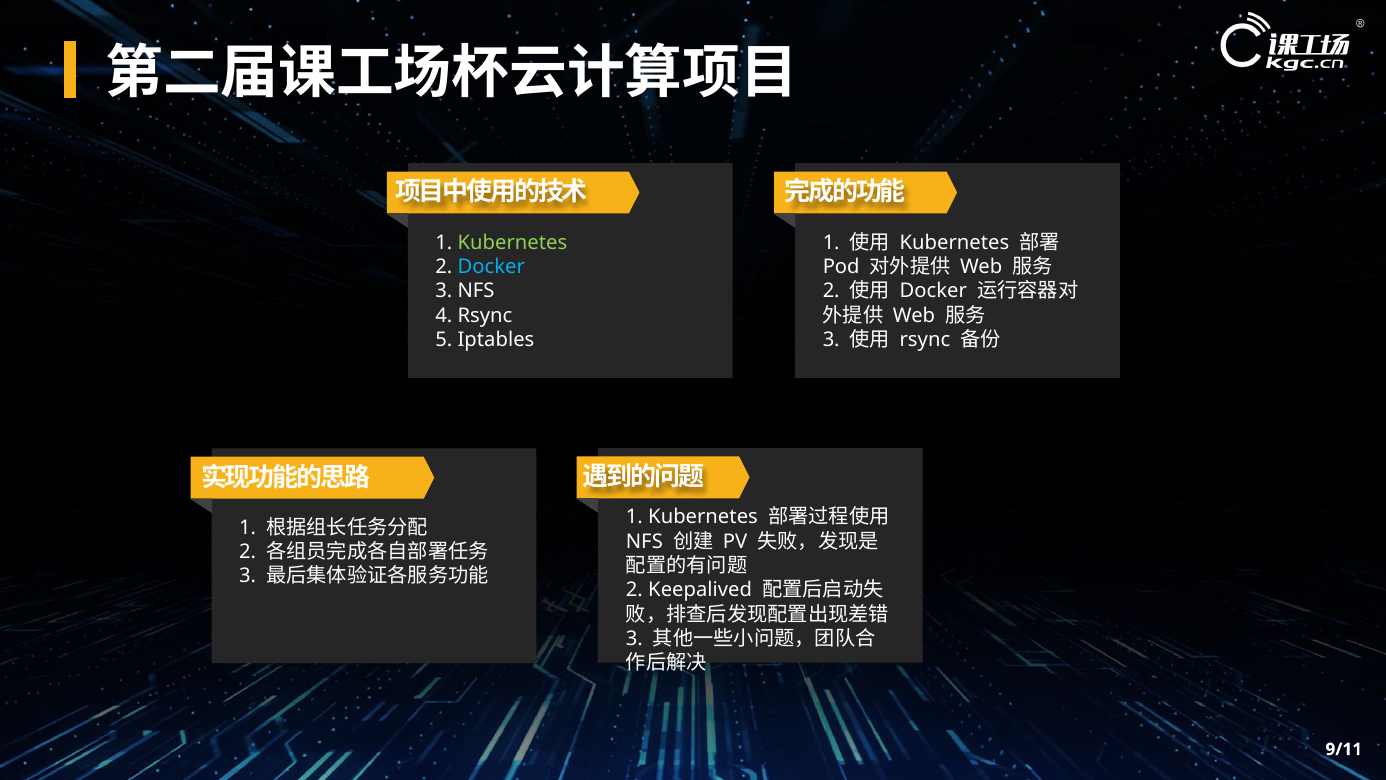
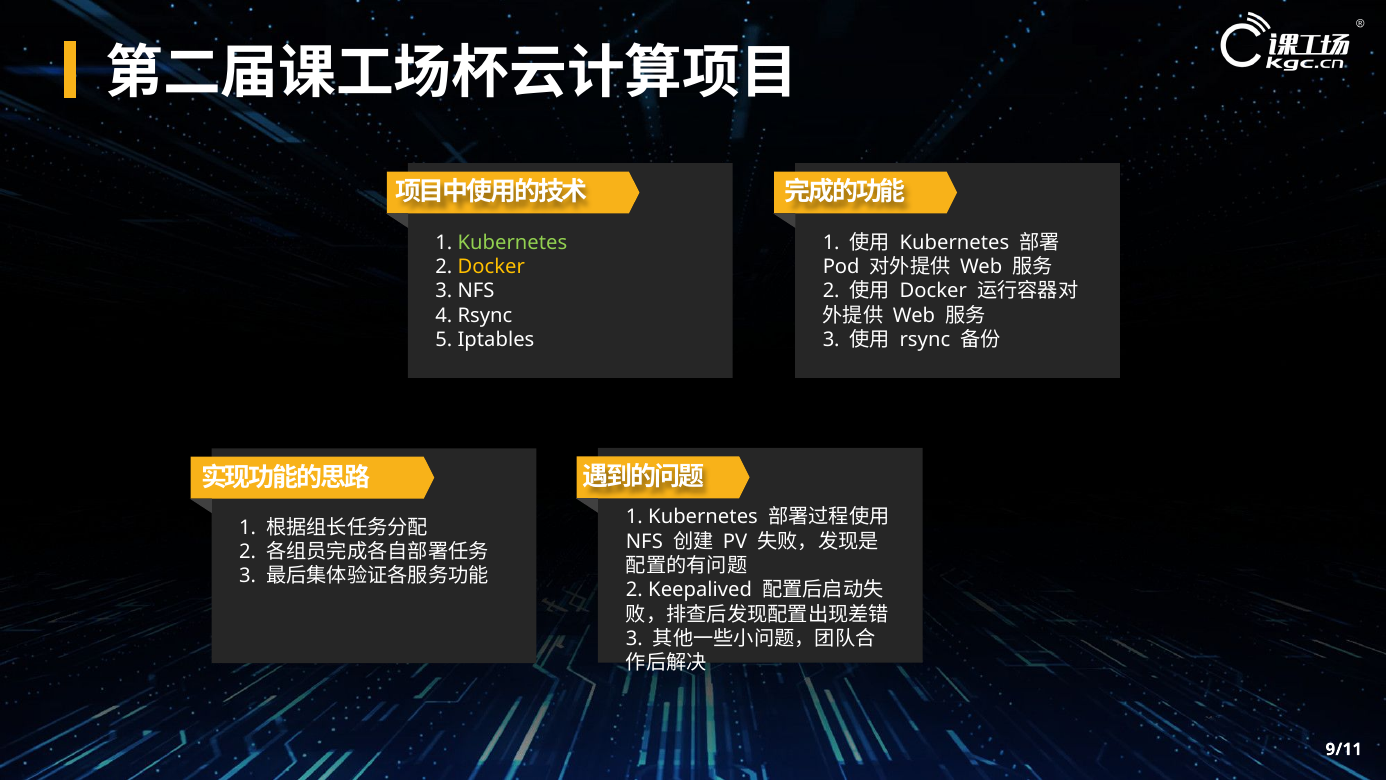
Docker colour: light blue -> yellow (491, 267)
